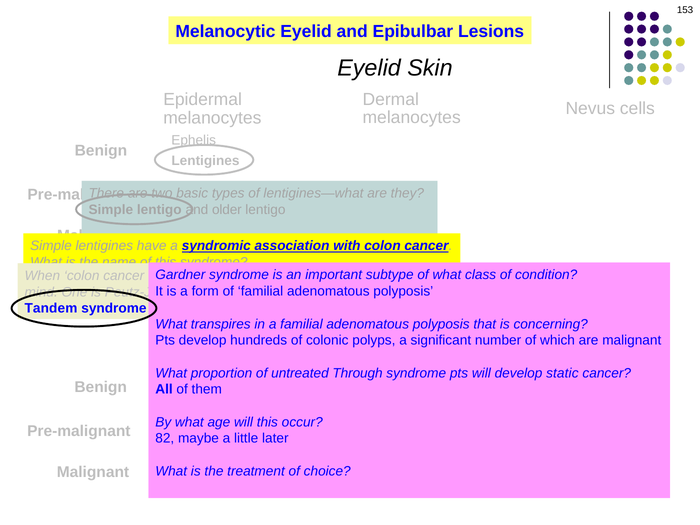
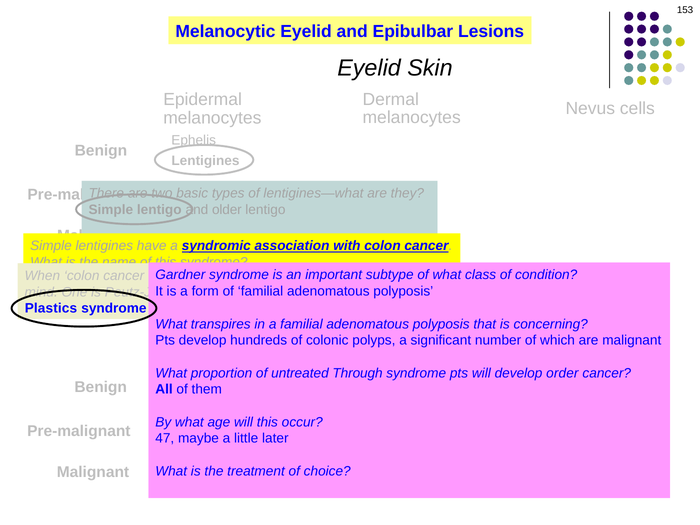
Tandem: Tandem -> Plastics (51, 308)
static: static -> order (562, 373)
82: 82 -> 47 (165, 438)
